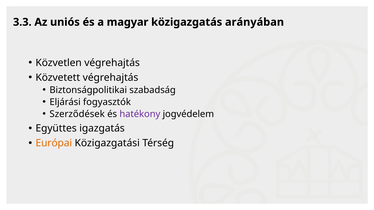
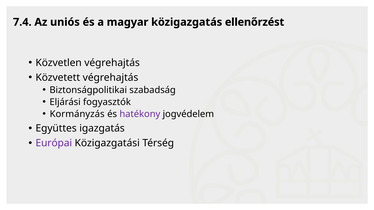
3.3: 3.3 -> 7.4 (22, 22)
arányában: arányában -> ellenőrzést (255, 22)
Szerződések: Szerződések -> Kormányzás (77, 114)
Európai colour: orange -> purple (54, 143)
